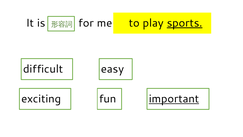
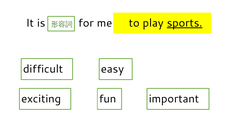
important underline: present -> none (174, 99)
